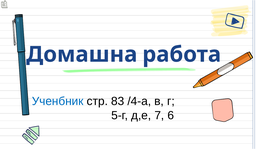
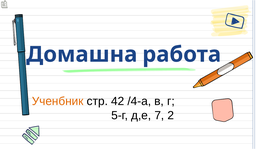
Ученбник colour: blue -> orange (58, 101)
83: 83 -> 42 (118, 101)
6: 6 -> 2 (171, 115)
